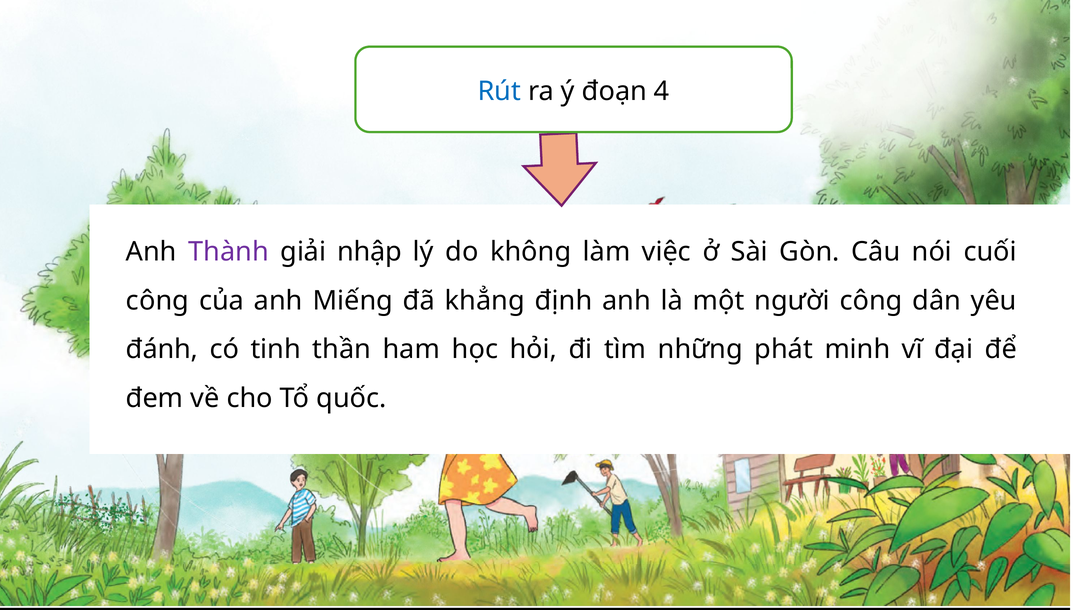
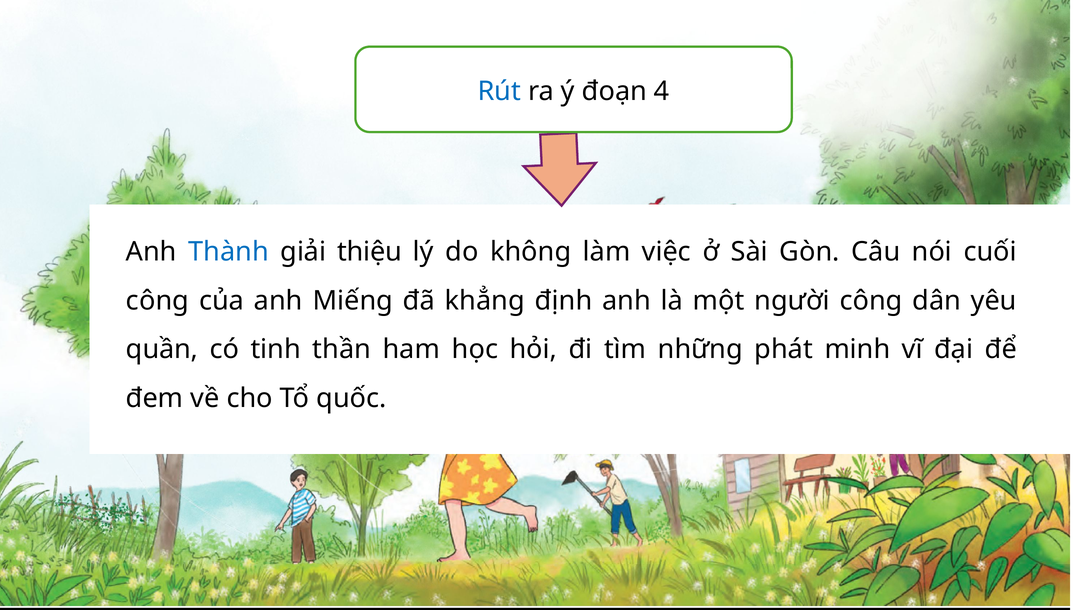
Thành colour: purple -> blue (229, 252)
nhập: nhập -> thiệu (370, 252)
đánh: đánh -> quần (162, 350)
